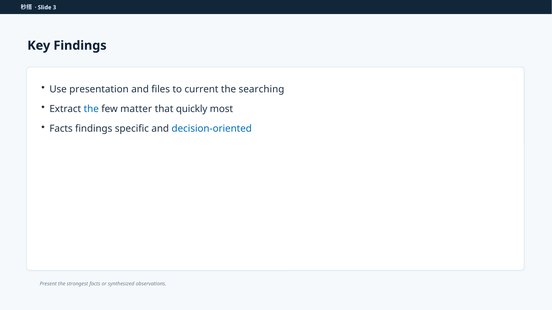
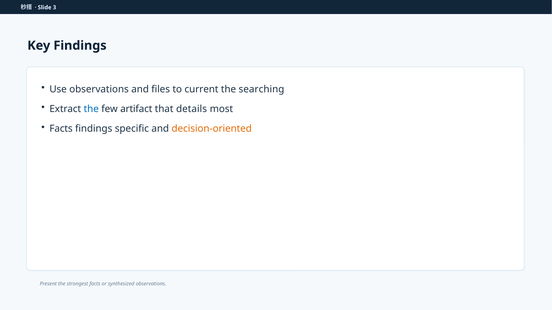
Use presentation: presentation -> observations (99, 89)
matter: matter -> artifact (136, 109)
quickly: quickly -> details (192, 109)
decision-oriented colour: blue -> orange (212, 129)
